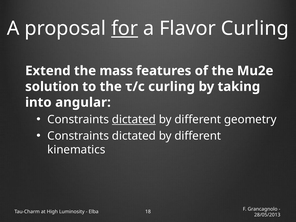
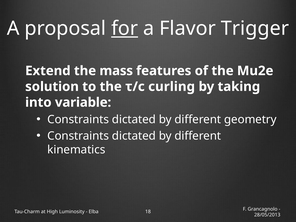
Flavor Curling: Curling -> Trigger (255, 28)
angular: angular -> variable (83, 102)
dictated underline: present -> none (134, 120)
